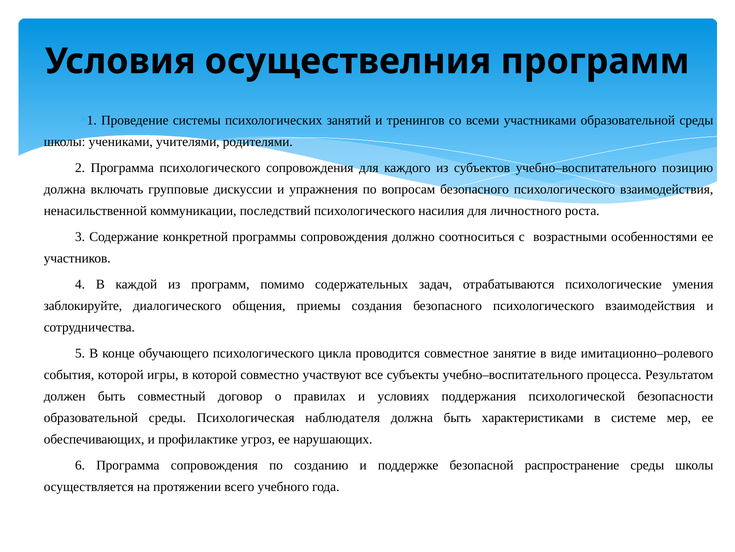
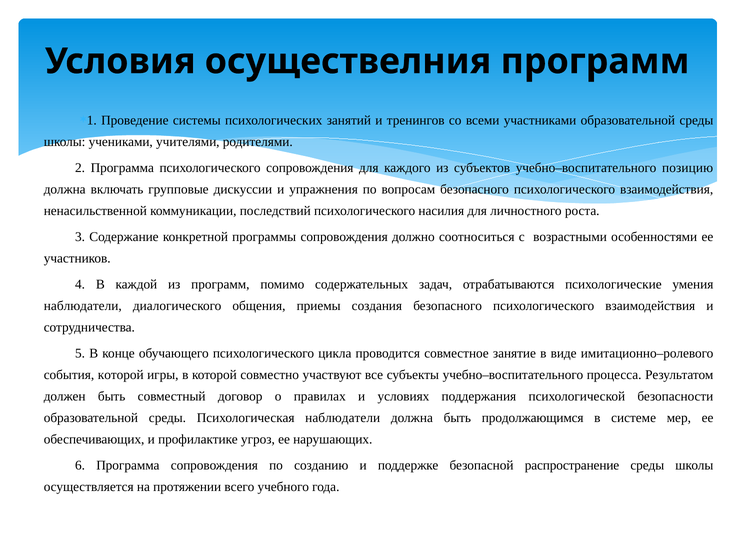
заблокируйте: заблокируйте -> наблюдатели (83, 305)
Психологическая наблюдателя: наблюдателя -> наблюдатели (343, 417)
характеристиками: характеристиками -> продолжающимся (533, 417)
